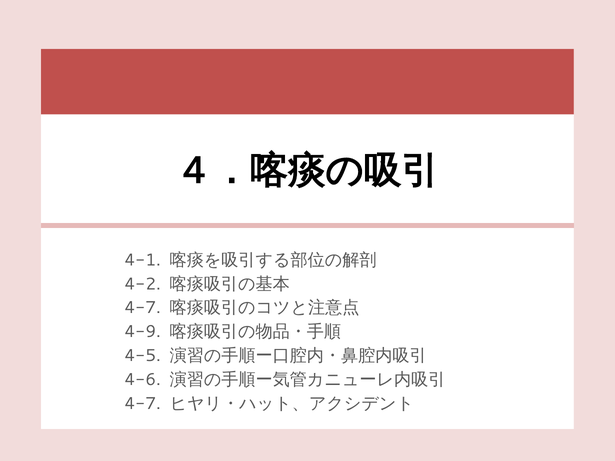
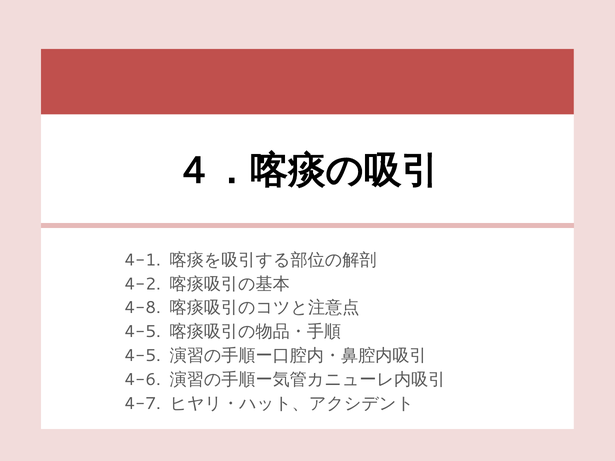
4-7: 4-7 -> 4-8 (143, 308)
4-9: 4-9 -> 4-5 (143, 332)
